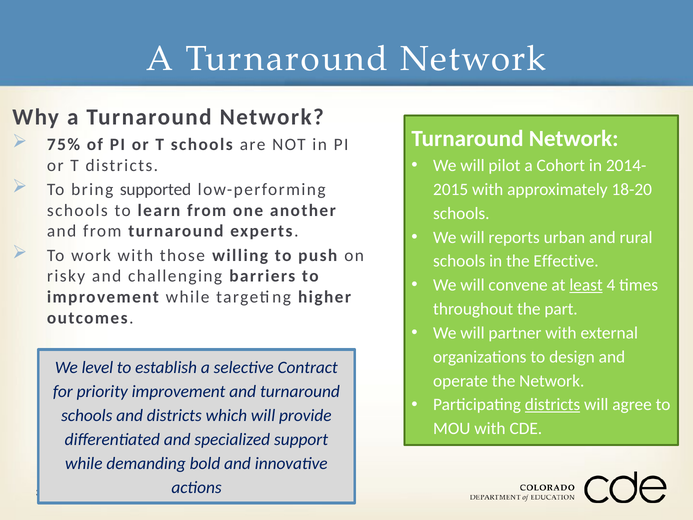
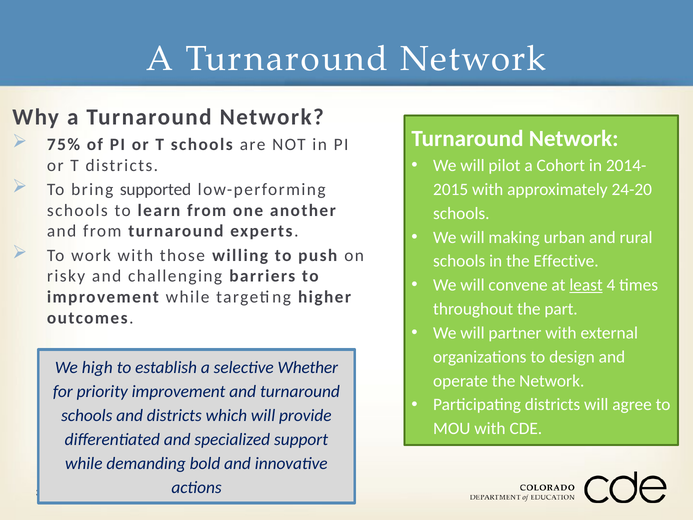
18-20: 18-20 -> 24-20 (632, 189)
reports: reports -> making (514, 237)
level: level -> high (97, 368)
Contract: Contract -> Whether (308, 368)
districts underline: present -> none (553, 405)
